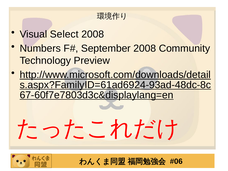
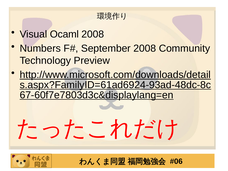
Select: Select -> Ocaml (64, 34)
